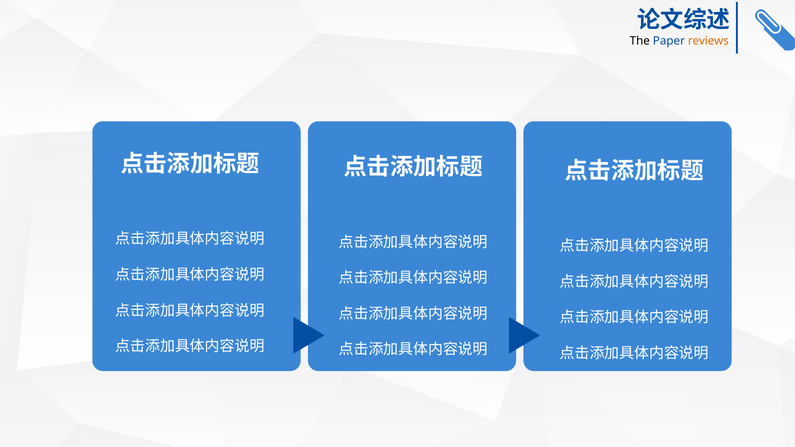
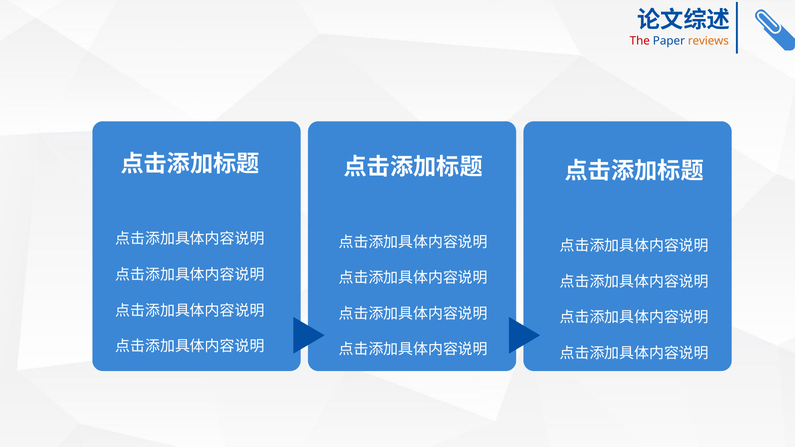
The colour: black -> red (640, 41)
